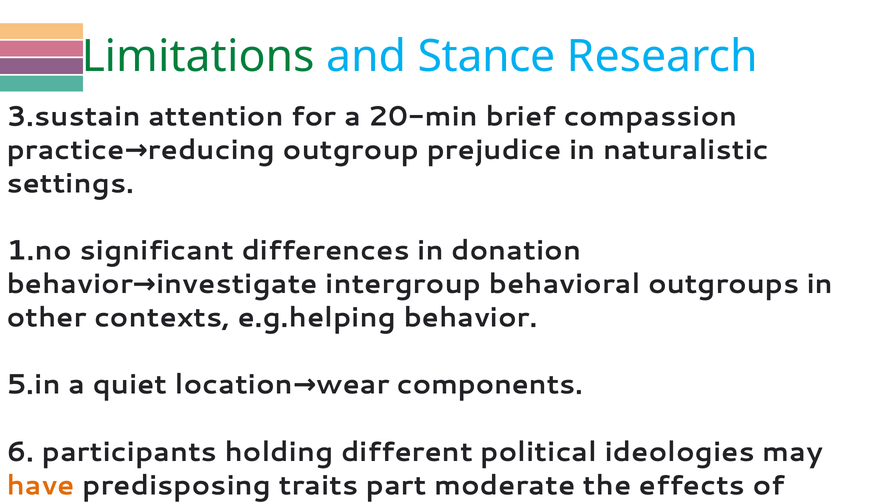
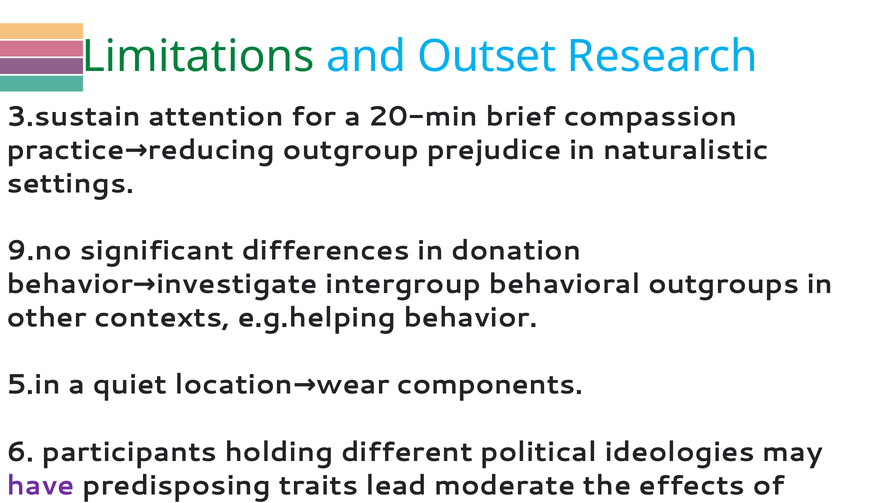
Stance: Stance -> Outset (487, 56)
1.no: 1.no -> 9.no (39, 251)
have colour: orange -> purple (41, 485)
part: part -> lead (396, 485)
